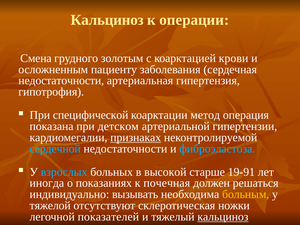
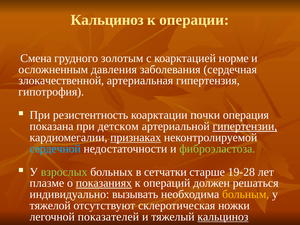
крови: крови -> норме (234, 58)
пациенту: пациенту -> давления (114, 69)
недостаточности: недостаточности -> злокачественной (61, 81)
специфической: специфической -> резистентность (91, 115)
метод: метод -> почки (205, 115)
гипертензии underline: none -> present (245, 126)
фиброэластоза colour: light blue -> light green (217, 149)
взрослых colour: light blue -> light green (64, 172)
высокой: высокой -> сетчатки (165, 172)
19-91: 19-91 -> 19-28 (241, 172)
иногда: иногда -> плазме (47, 183)
показаниях underline: none -> present (104, 183)
почечная: почечная -> операций (167, 183)
